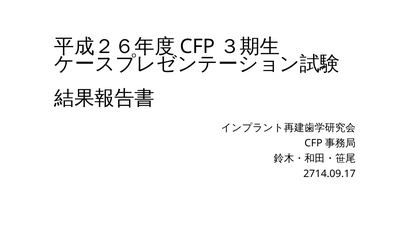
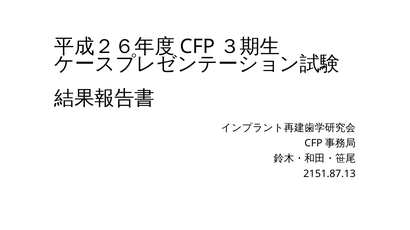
2714.09.17: 2714.09.17 -> 2151.87.13 (329, 174)
